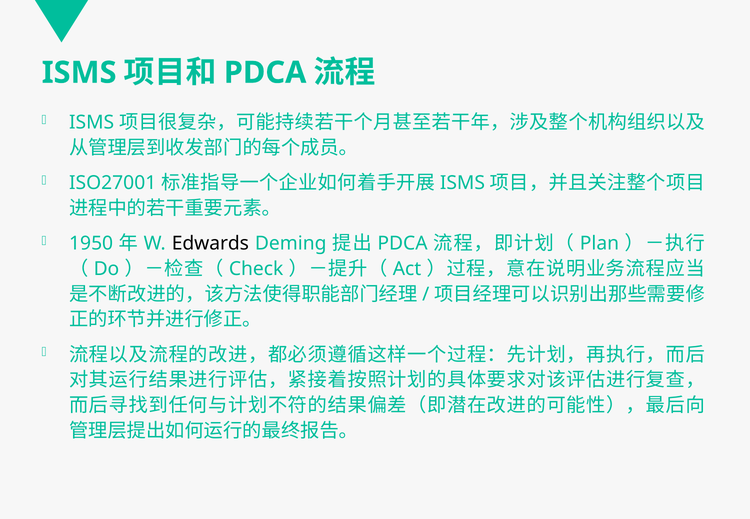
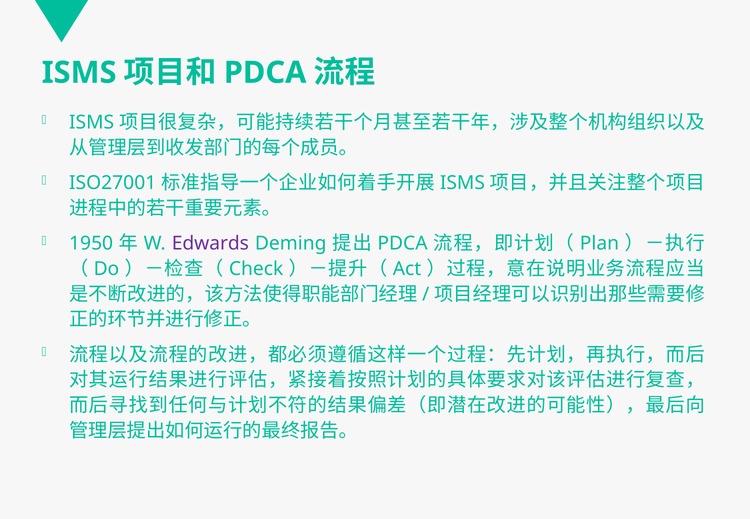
Edwards colour: black -> purple (210, 244)
